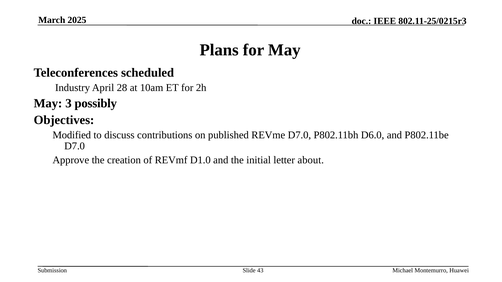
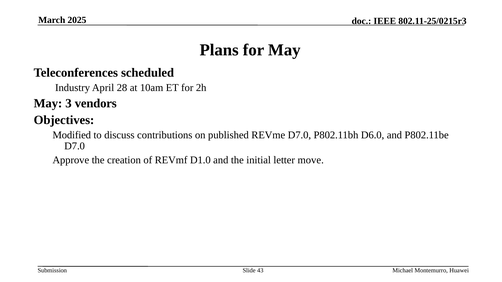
possibly: possibly -> vendors (96, 103)
about: about -> move (311, 160)
